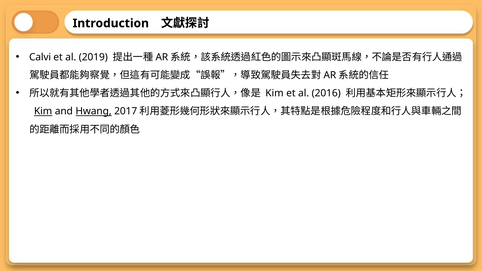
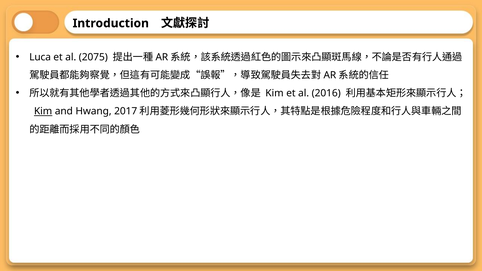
Calvi: Calvi -> Luca (40, 57)
2019: 2019 -> 2075 (93, 57)
Hwang underline: present -> none (94, 111)
